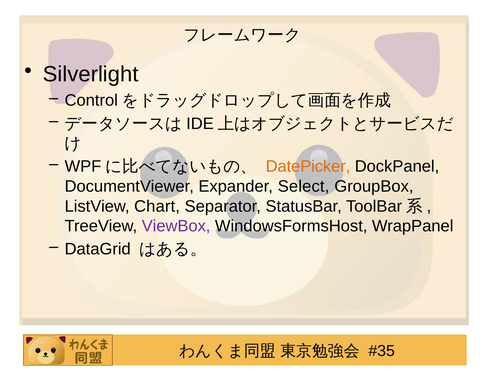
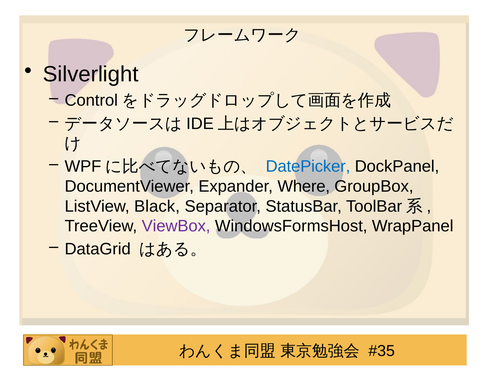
DatePicker colour: orange -> blue (308, 167)
Select: Select -> Where (304, 186)
Chart: Chart -> Black (157, 206)
